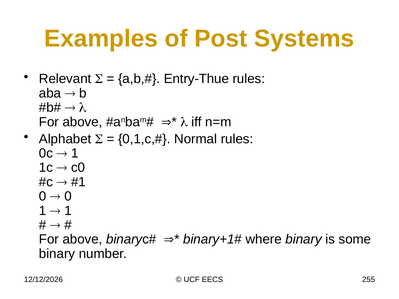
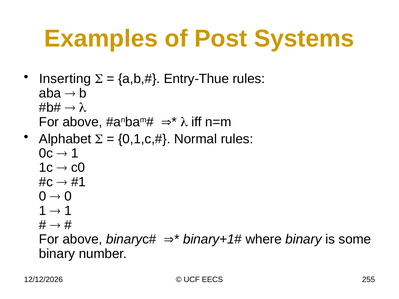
Relevant: Relevant -> Inserting (65, 79)
